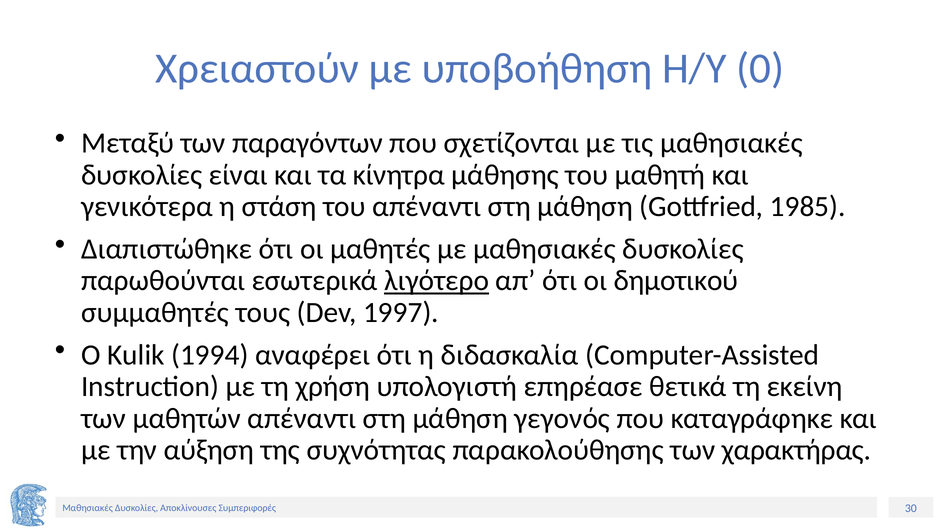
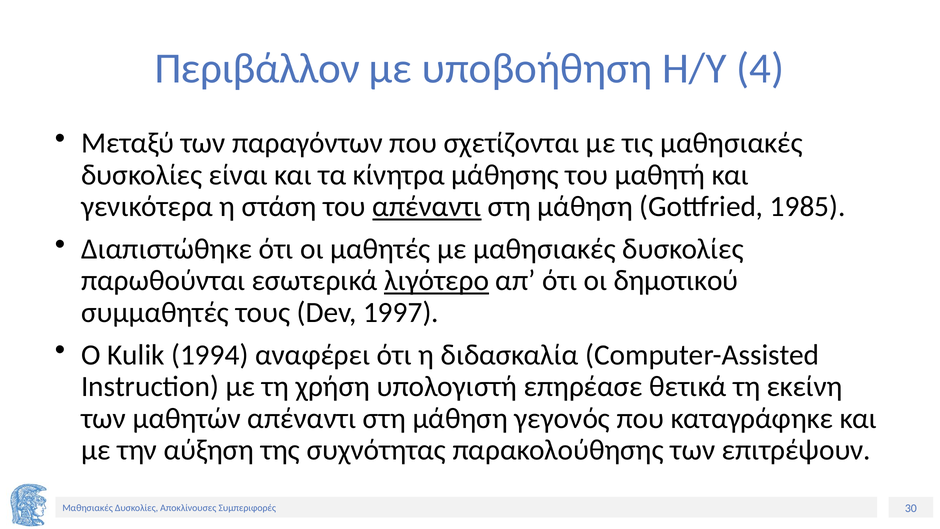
Χρειαστούν: Χρειαστούν -> Περιβάλλον (257, 68)
0: 0 -> 4 (760, 68)
απέναντι underline: none -> present (427, 207)
χαρακτήρας: χαρακτήρας -> επιτρέψουν (796, 450)
